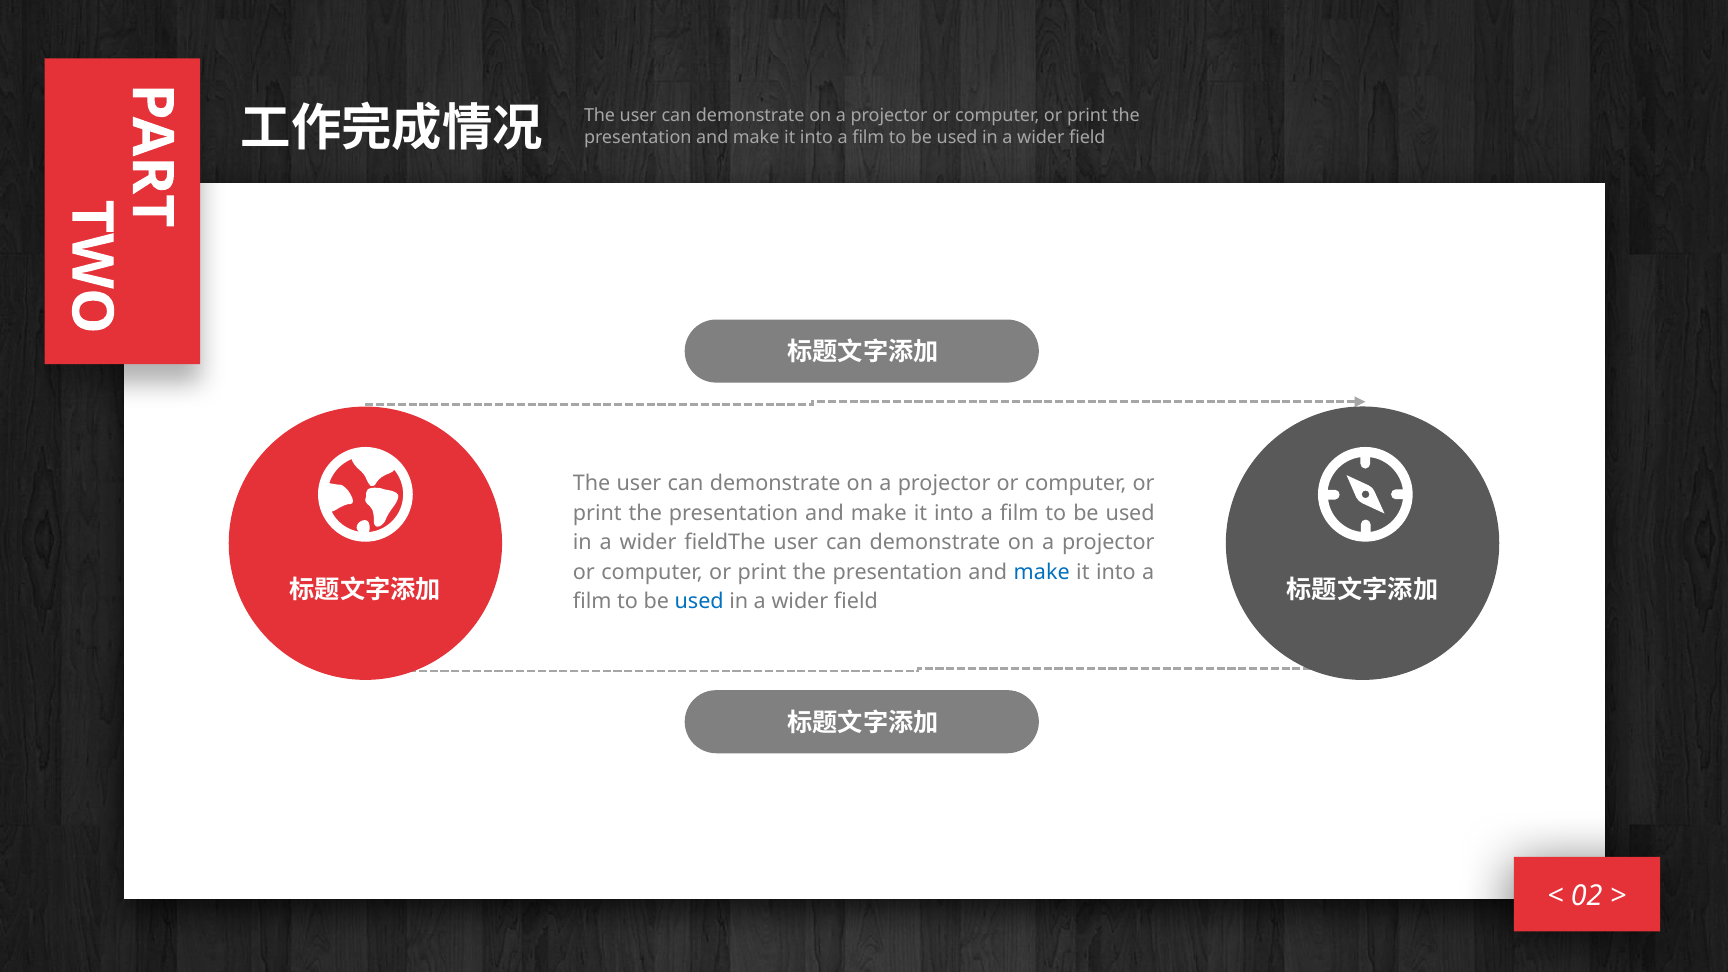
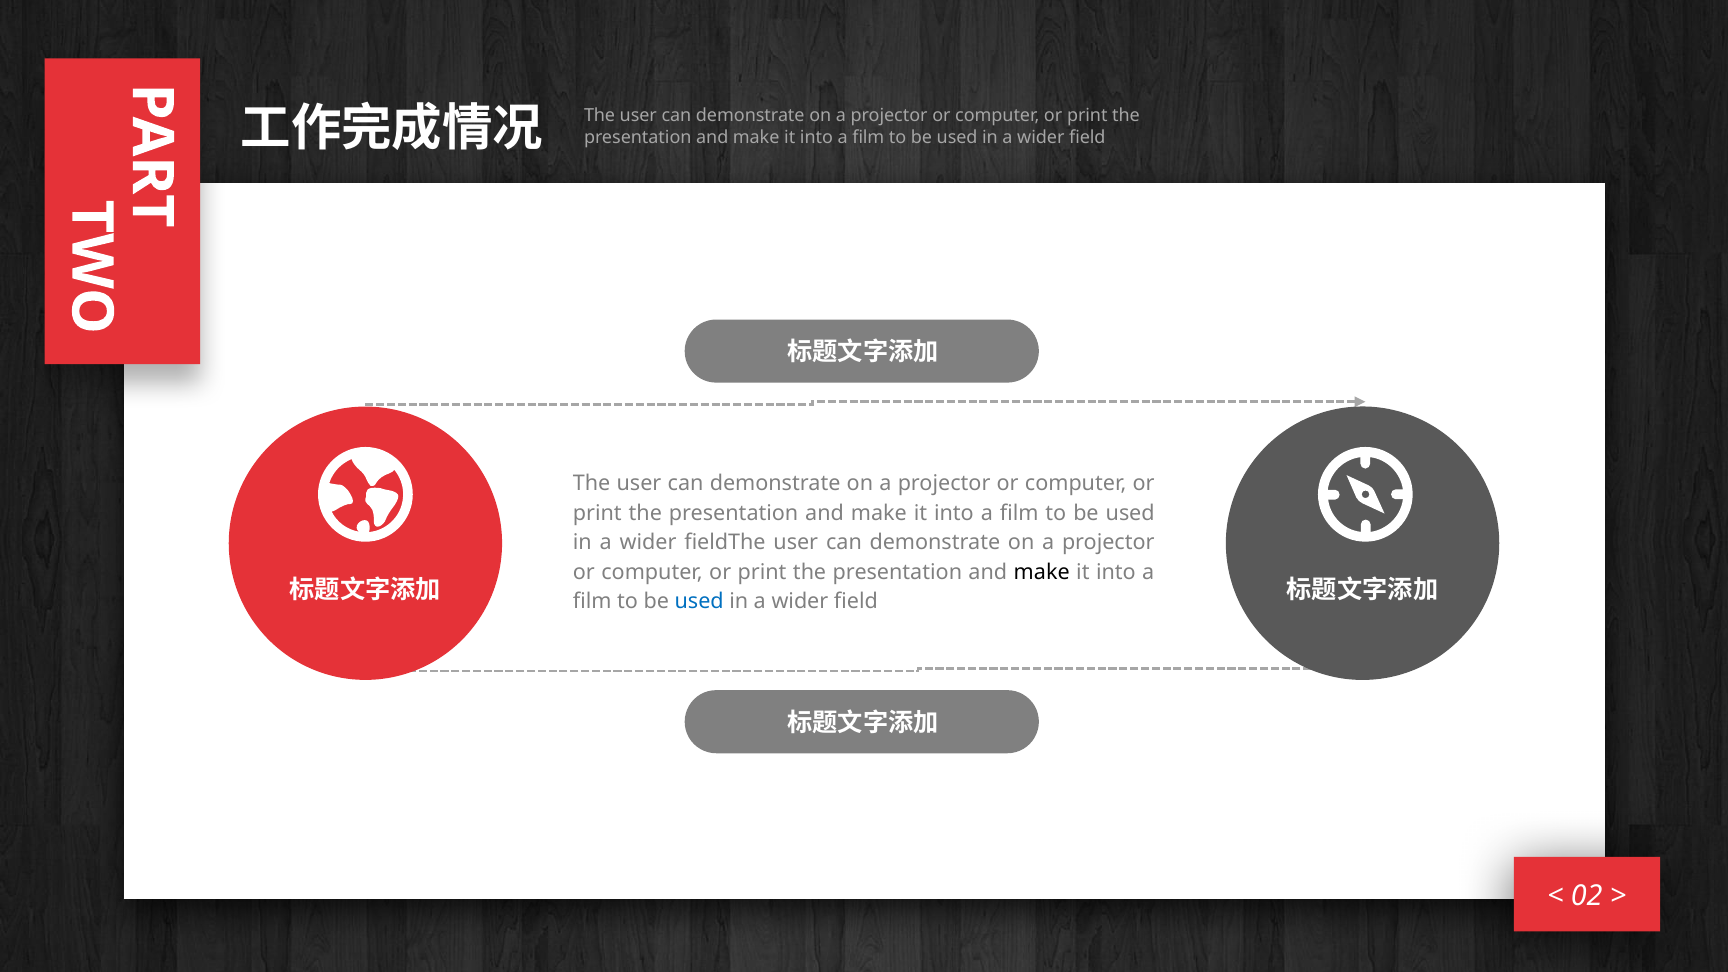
make colour: blue -> black (1042, 572)
